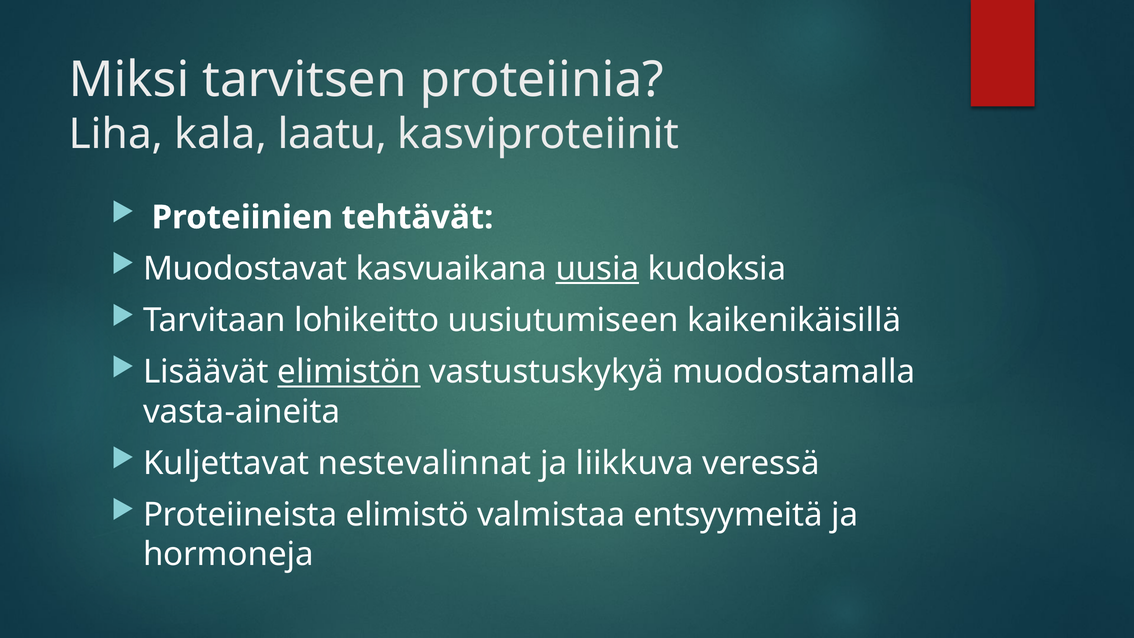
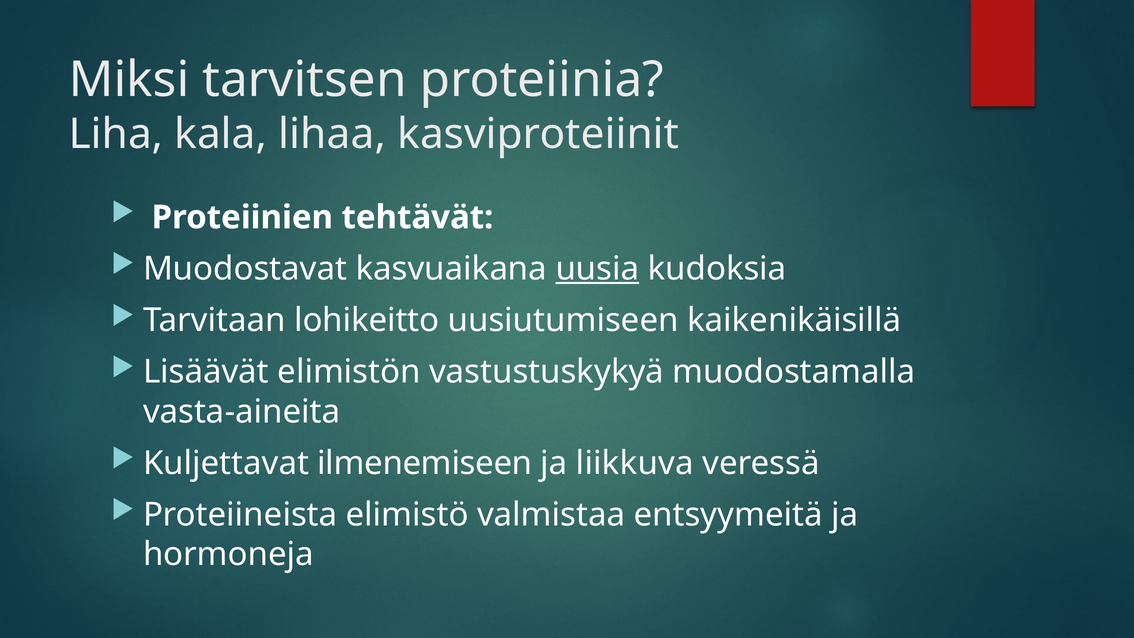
laatu: laatu -> lihaa (332, 134)
elimistön underline: present -> none (349, 372)
nestevalinnat: nestevalinnat -> ilmenemiseen (425, 463)
